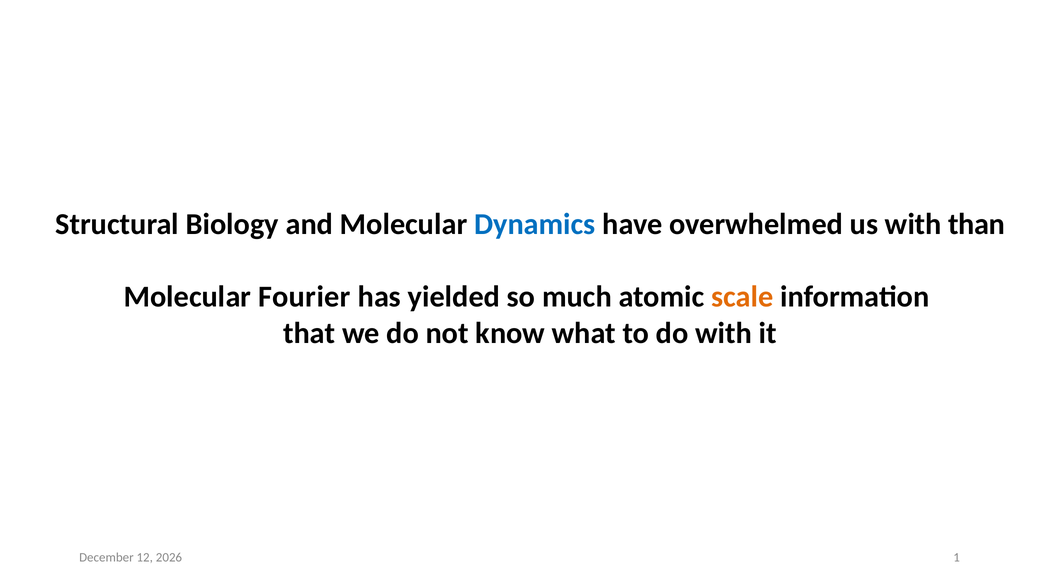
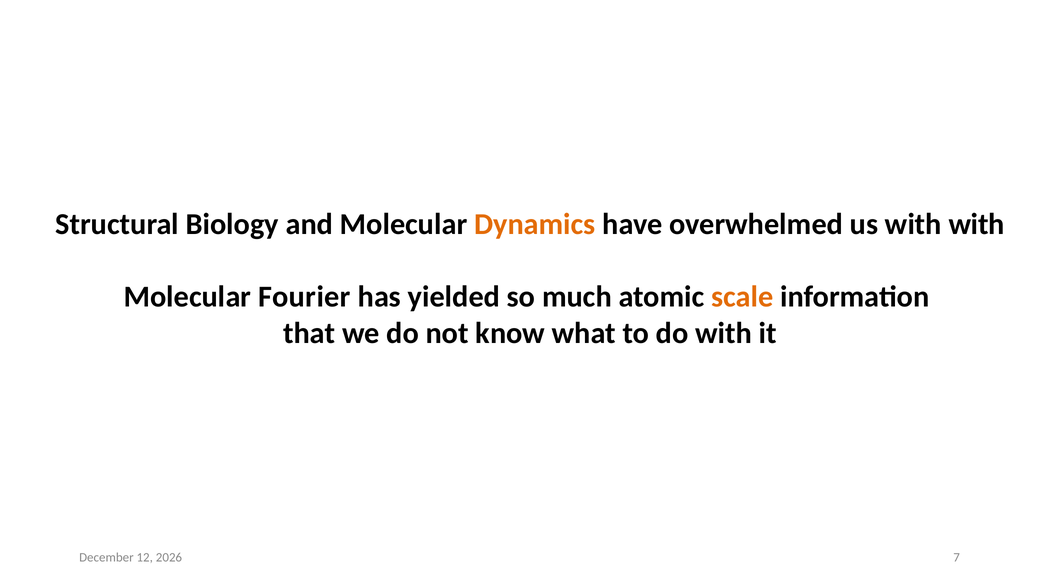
Dynamics colour: blue -> orange (535, 224)
with than: than -> with (977, 224)
1: 1 -> 7 (957, 558)
